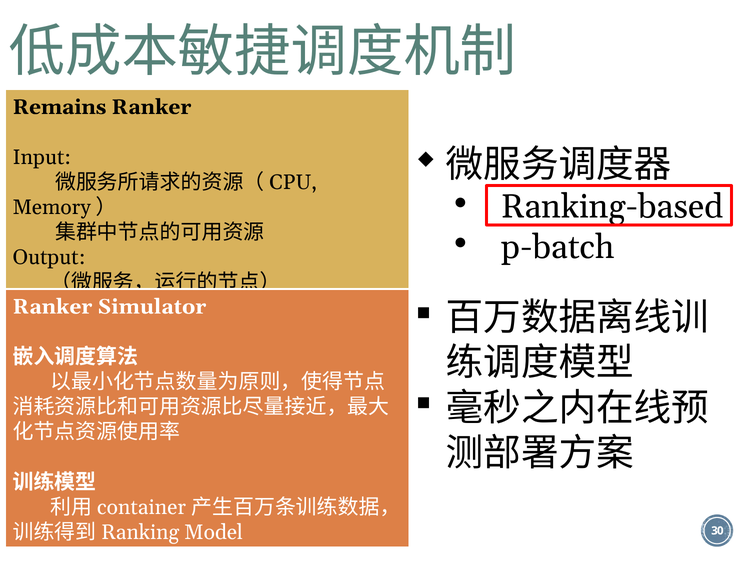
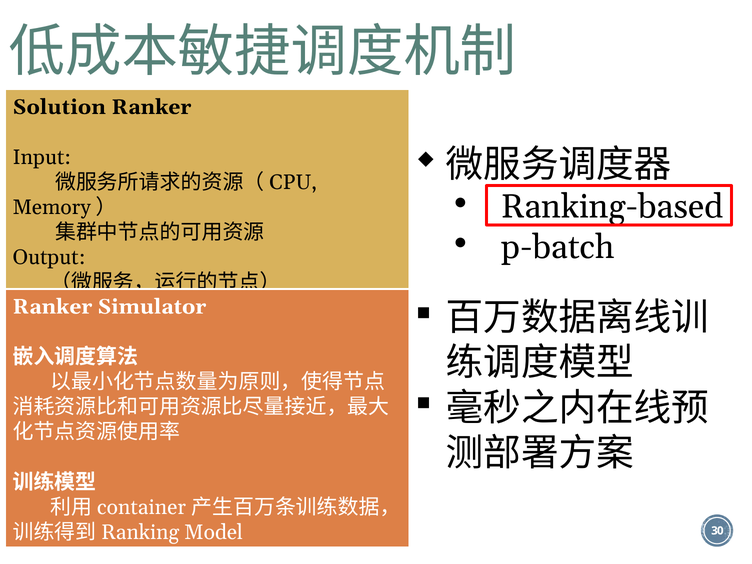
Remains: Remains -> Solution (59, 107)
